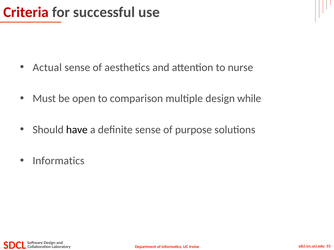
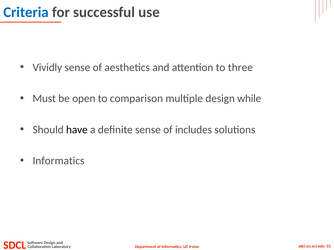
Criteria colour: red -> blue (26, 12)
Actual: Actual -> Vividly (47, 68)
nurse: nurse -> three (240, 68)
purpose: purpose -> includes (194, 130)
